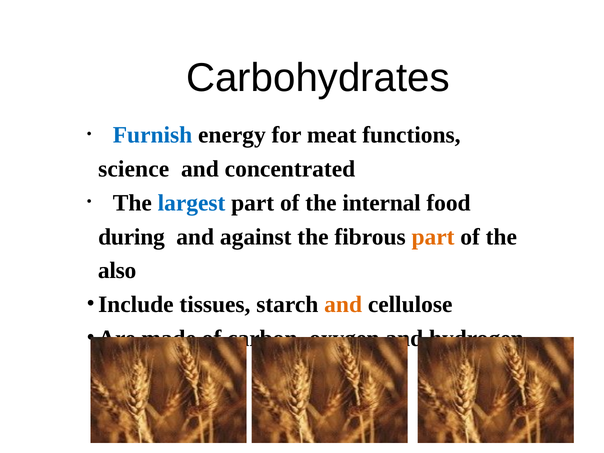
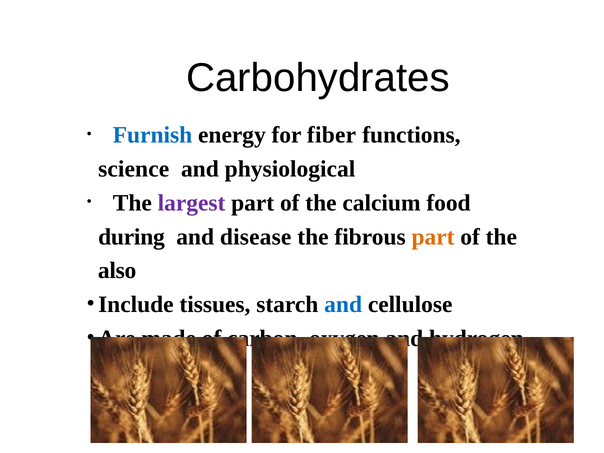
meat: meat -> fiber (332, 135)
concentrated: concentrated -> physiological (290, 169)
largest colour: blue -> purple (192, 203)
internal: internal -> calcium (382, 203)
against: against -> disease (256, 237)
and colour: orange -> blue (343, 304)
